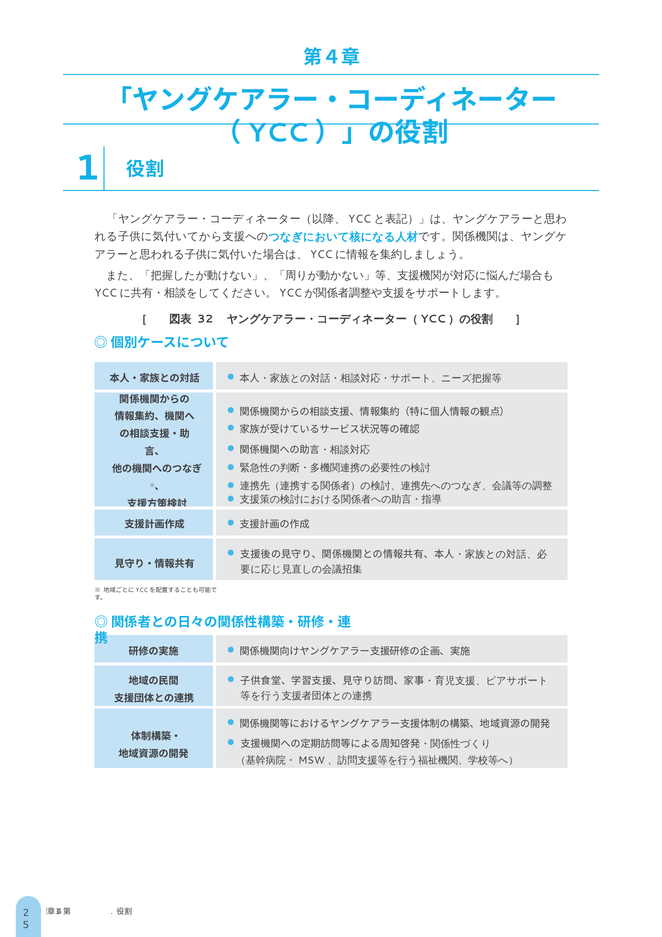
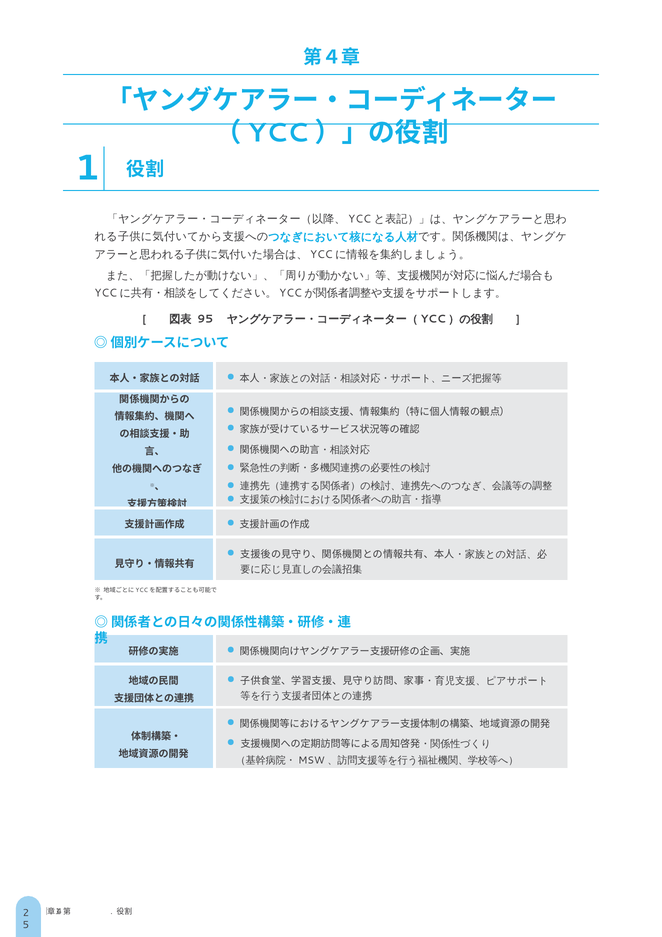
32: 32 -> 95 (205, 319)
